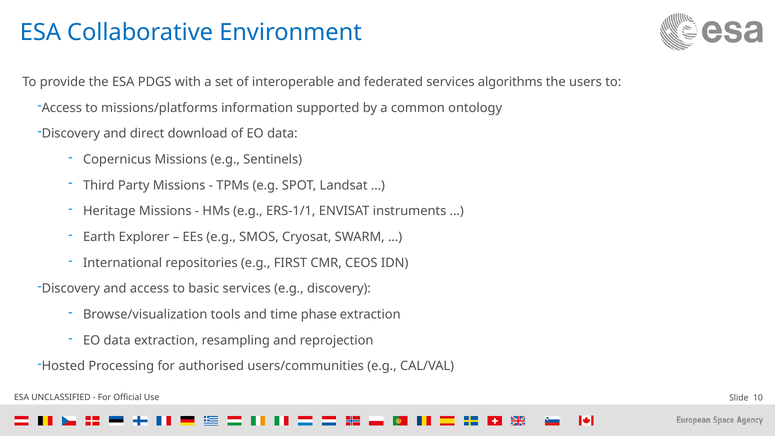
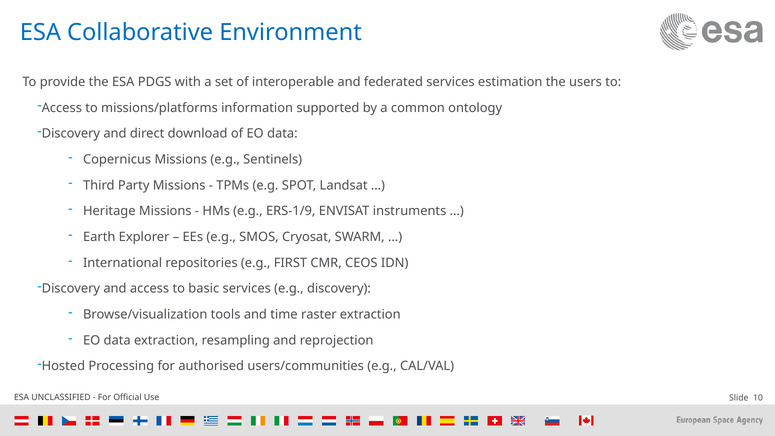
algorithms: algorithms -> estimation (510, 82)
ERS-1/1: ERS-1/1 -> ERS-1/9 (291, 211)
phase: phase -> raster (319, 314)
